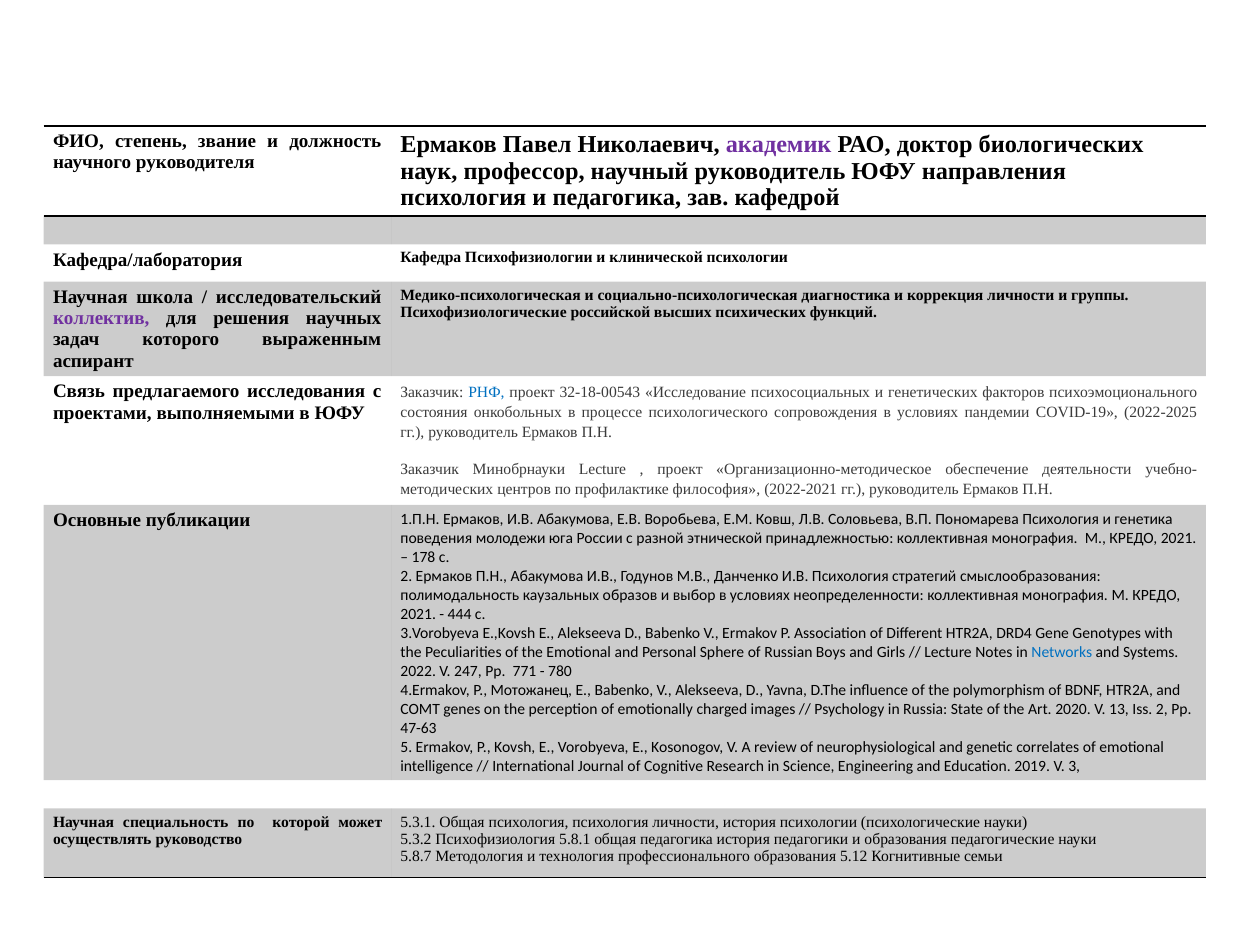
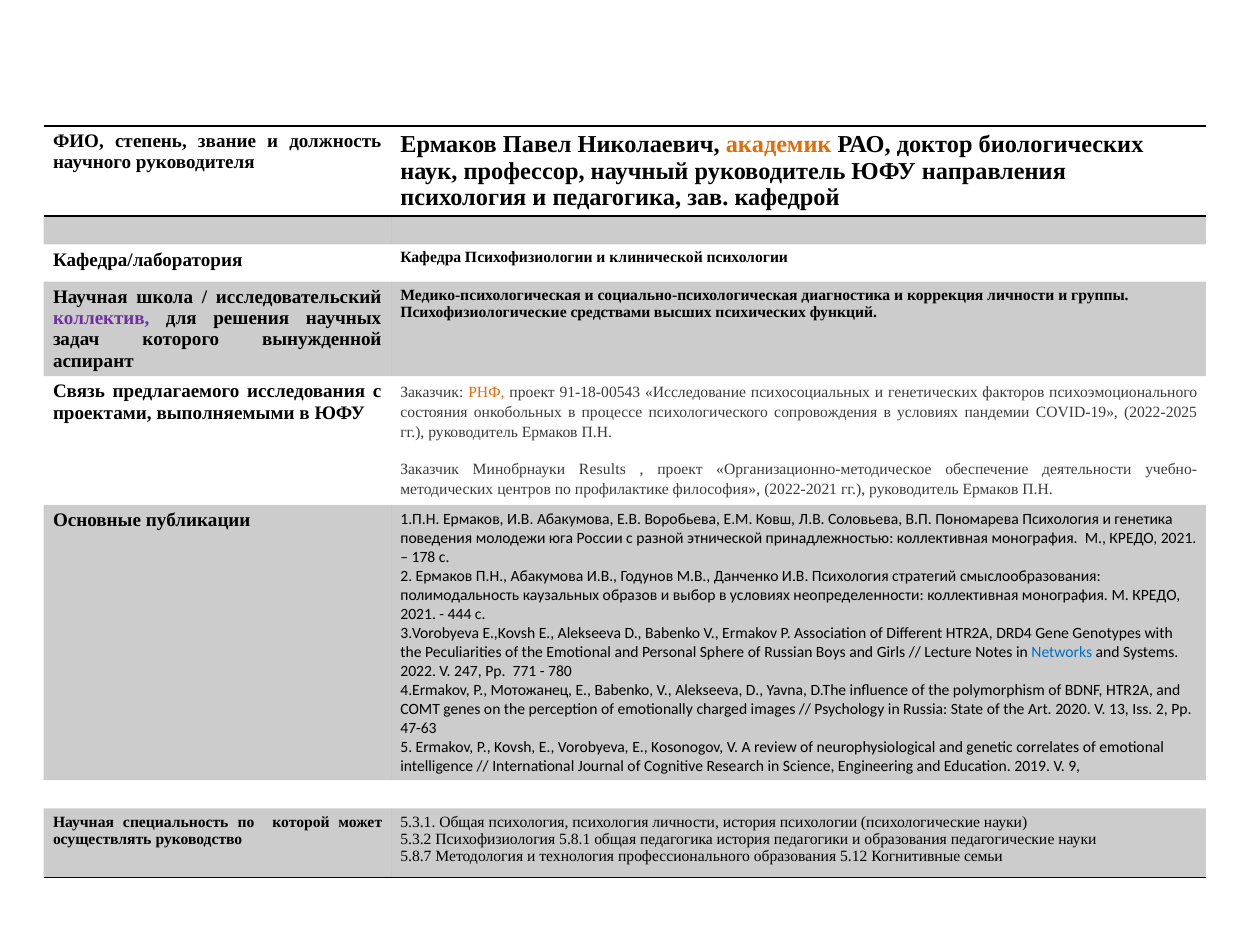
академик colour: purple -> orange (779, 144)
российской: российской -> средствами (610, 312)
выраженным: выраженным -> вынужденной (322, 340)
РНФ colour: blue -> orange (486, 392)
32-18-00543: 32-18-00543 -> 91-18-00543 (600, 392)
Минобрнауки Lecture: Lecture -> Results (602, 469)
3: 3 -> 9 (1074, 766)
